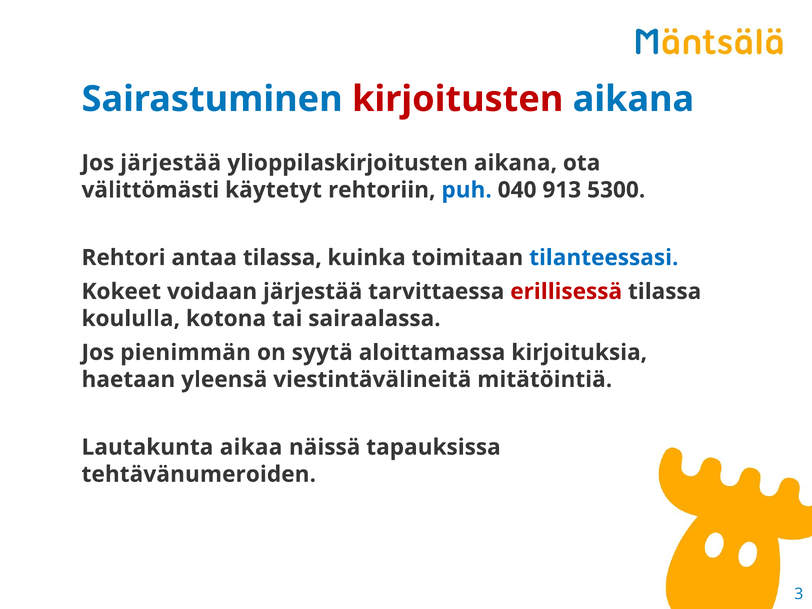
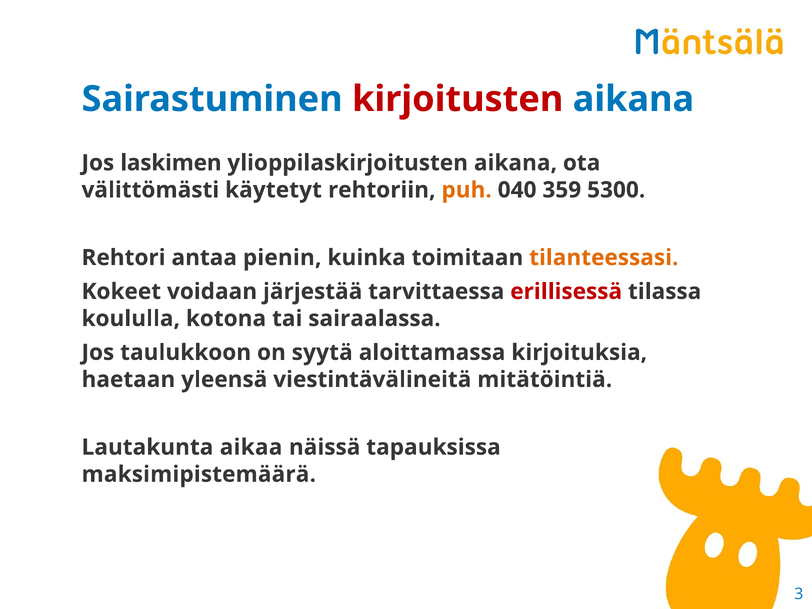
Jos järjestää: järjestää -> laskimen (171, 163)
puh colour: blue -> orange (467, 190)
913: 913 -> 359 (562, 190)
antaa tilassa: tilassa -> pienin (282, 258)
tilanteessasi colour: blue -> orange (604, 258)
pienimmän: pienimmän -> taulukkoon (186, 352)
tehtävänumeroiden: tehtävänumeroiden -> maksimipistemäärä (199, 474)
